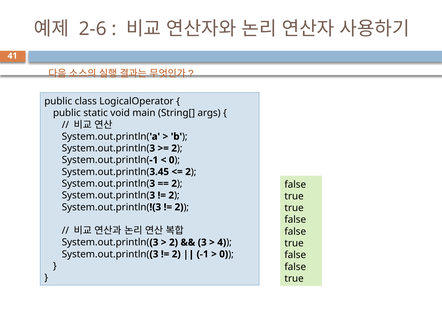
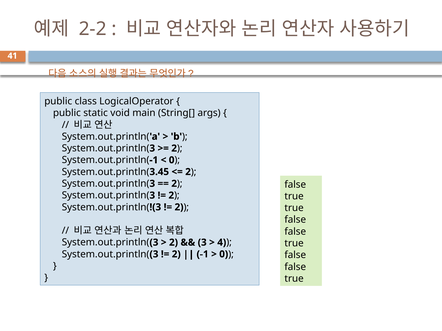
2-6: 2-6 -> 2-2 (93, 29)
